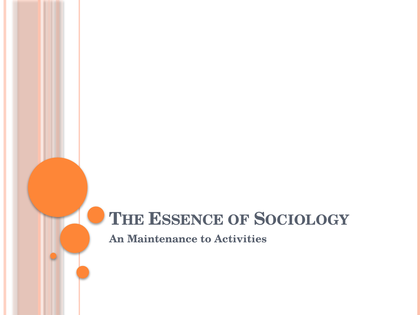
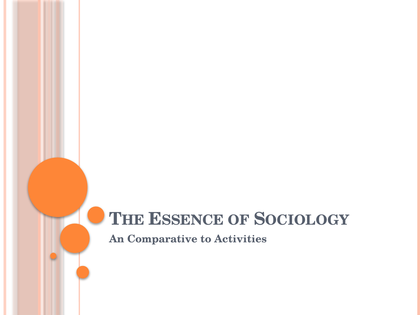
Maintenance: Maintenance -> Comparative (162, 239)
